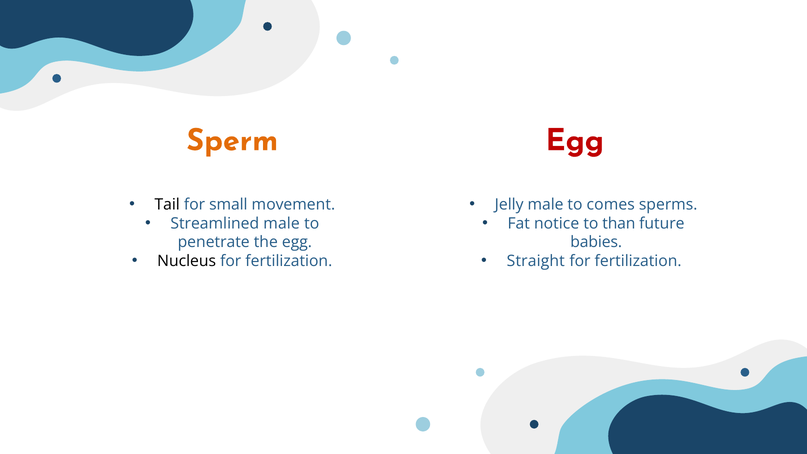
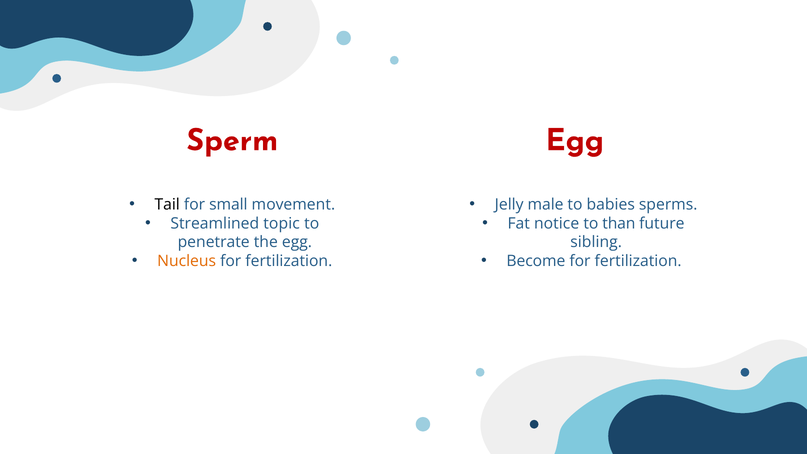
Sperm colour: orange -> red (232, 140)
comes: comes -> babies (611, 205)
Streamlined male: male -> topic (282, 223)
babies: babies -> sibling (596, 242)
Nucleus colour: black -> orange (187, 261)
Straight: Straight -> Become (536, 261)
